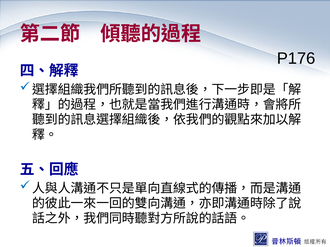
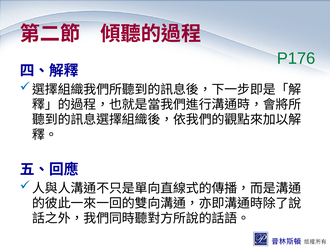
P176 colour: black -> green (296, 58)
